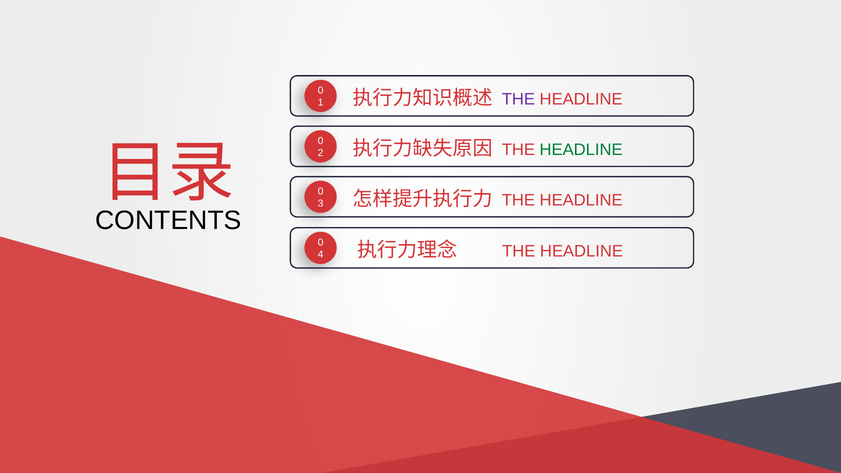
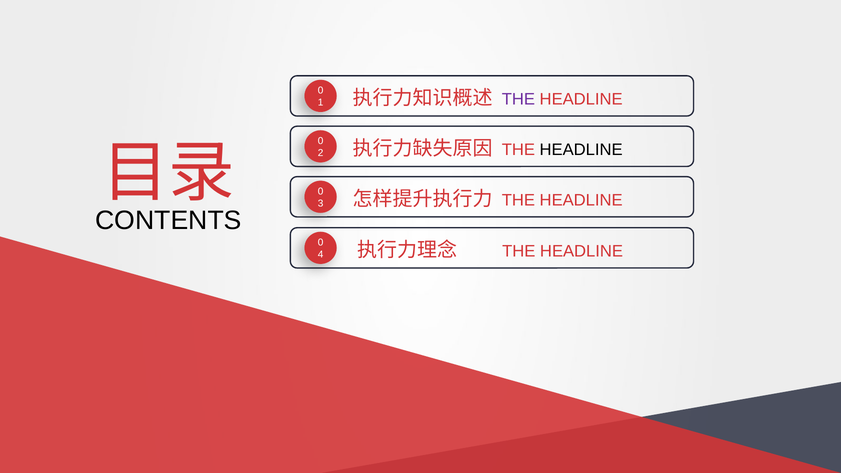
HEADLINE colour: green -> black (581, 150)
